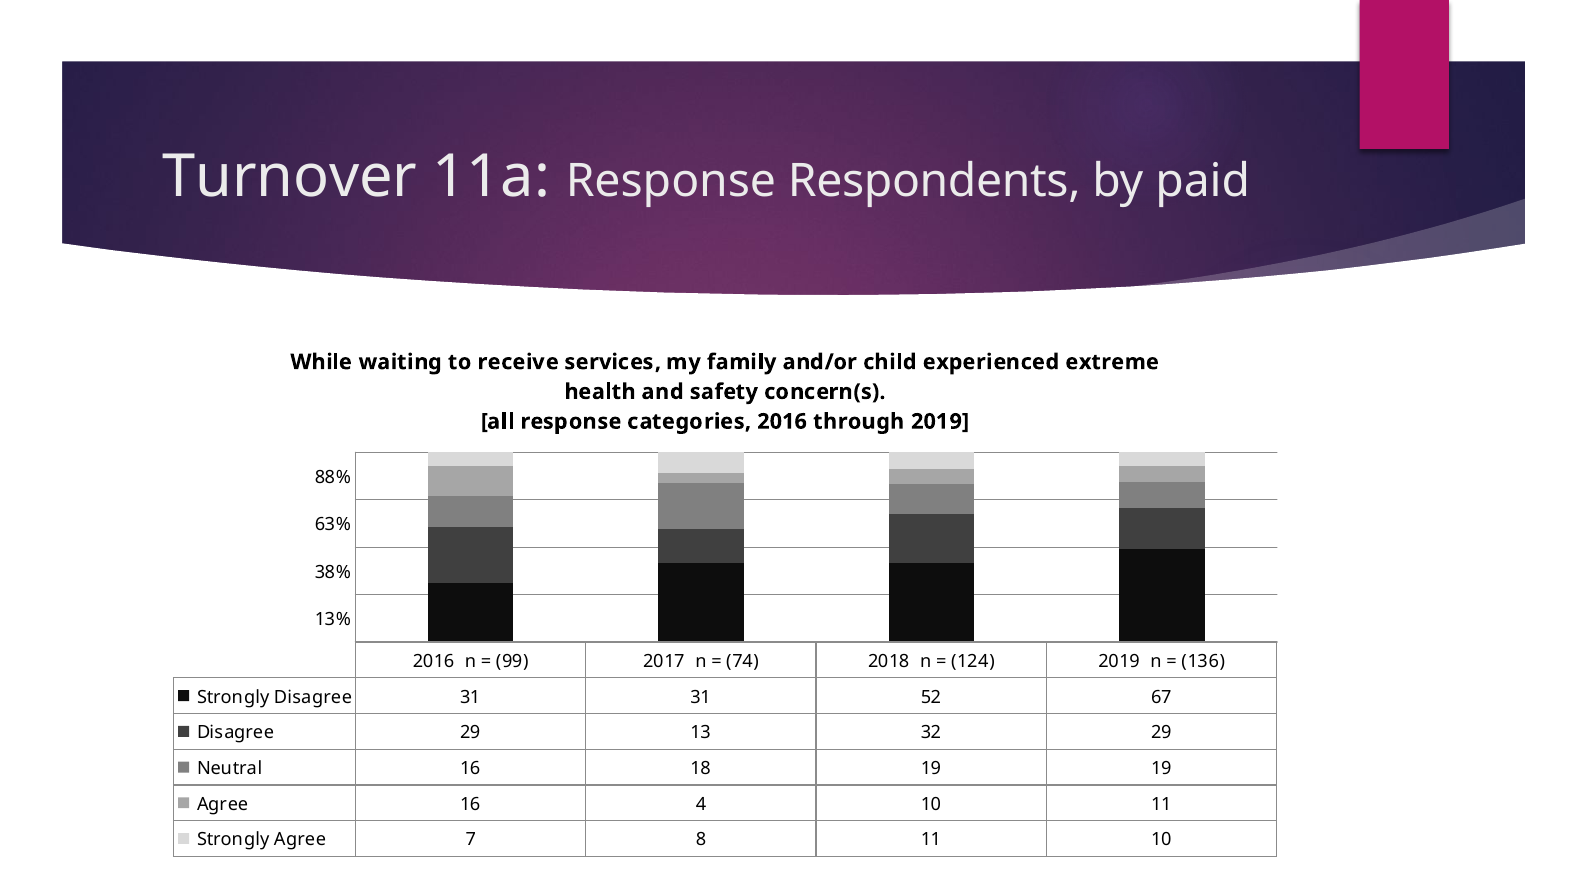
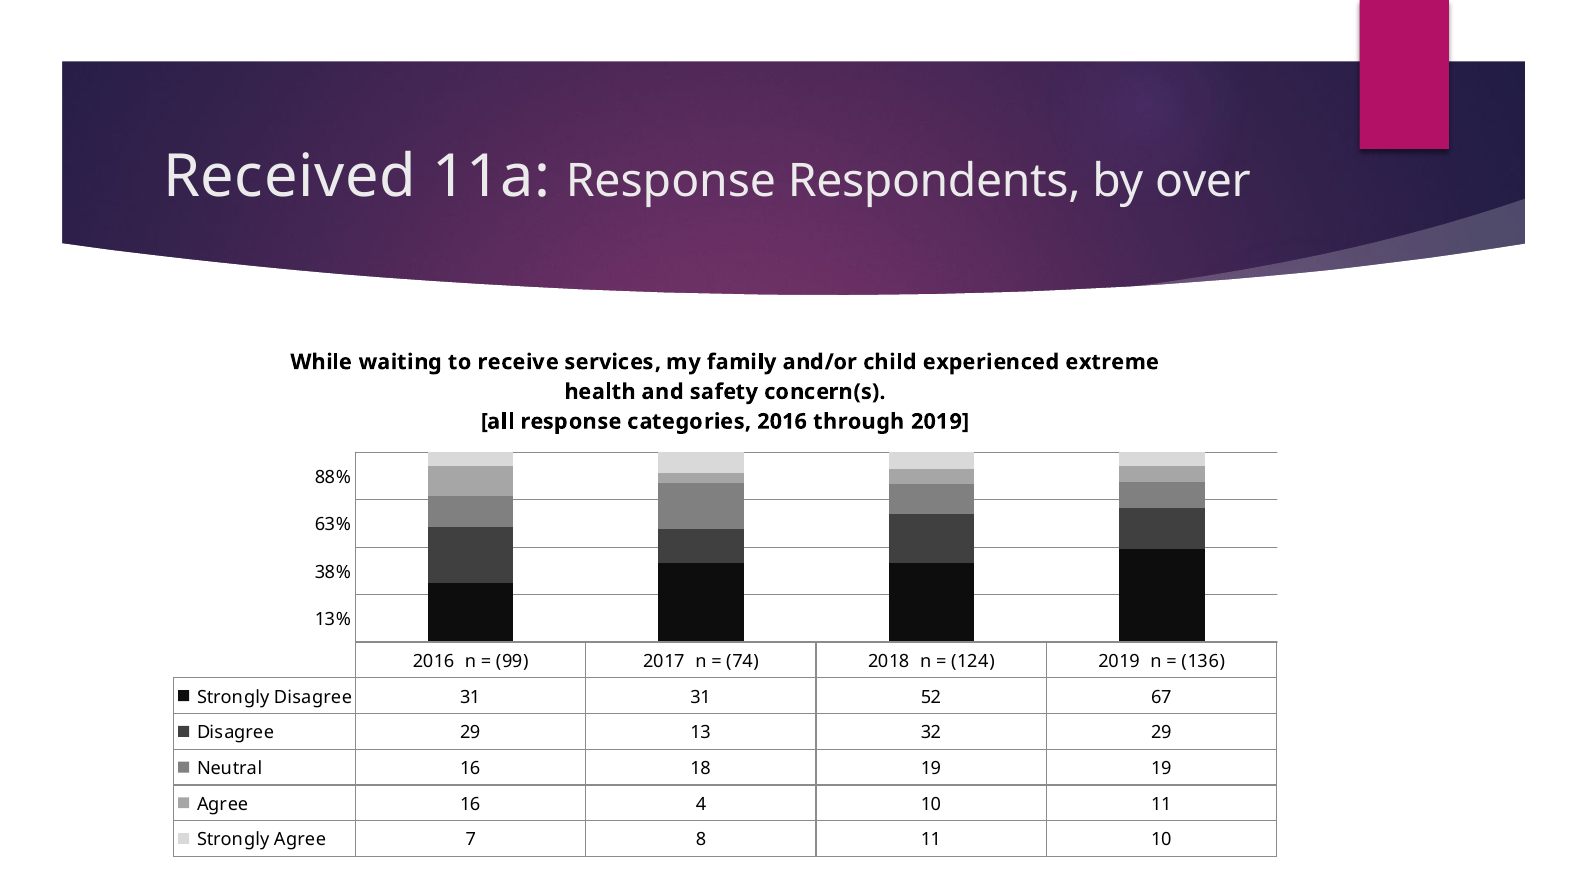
Turnover: Turnover -> Received (289, 177)
paid: paid -> over (1203, 181)
